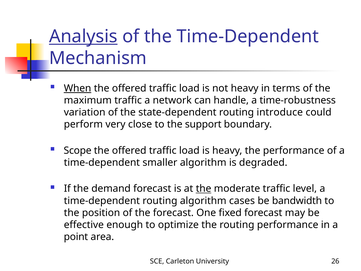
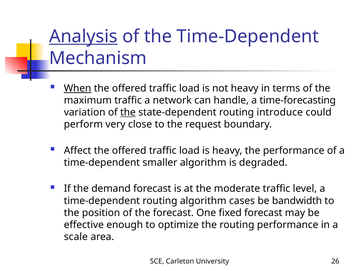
time-robustness: time-robustness -> time-forecasting (298, 100)
the underline: none -> present (128, 112)
support: support -> request (203, 124)
Scope: Scope -> Affect (78, 150)
the underline: present -> none (204, 189)
point: point -> scale (76, 237)
